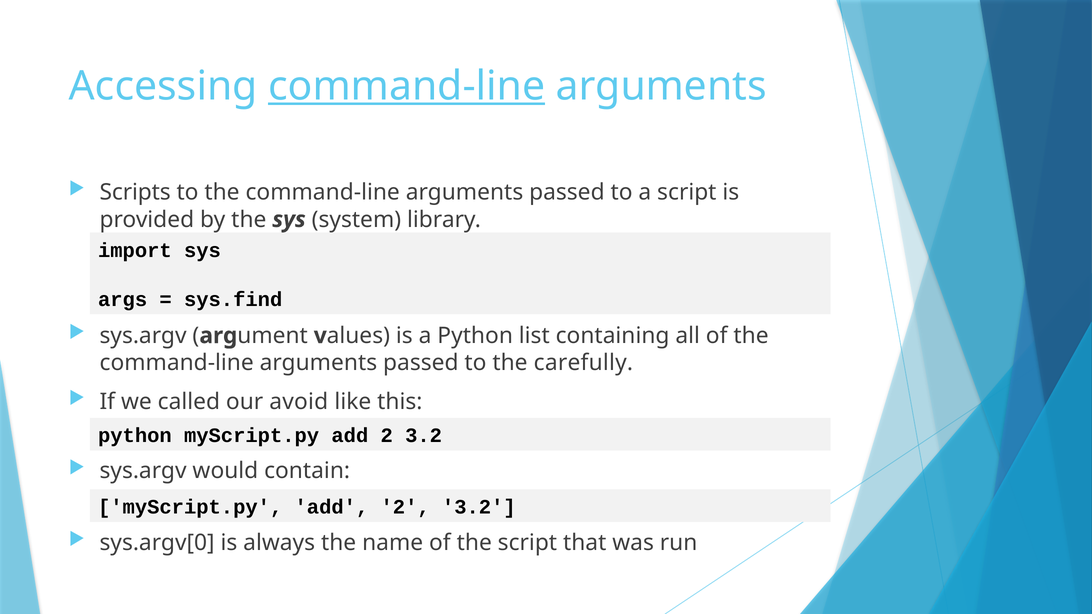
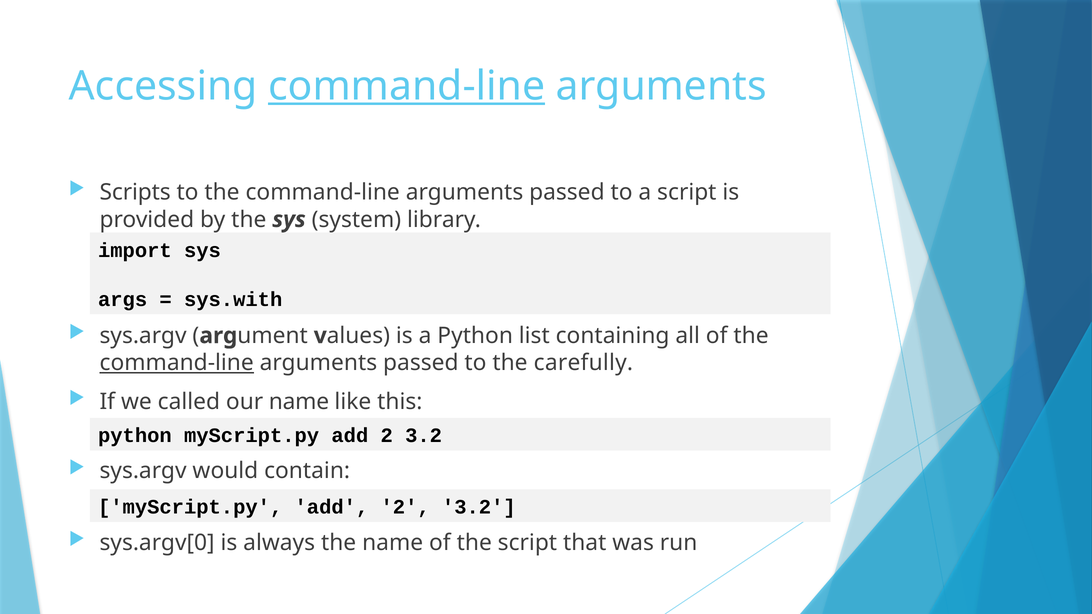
sys.find: sys.find -> sys.with (233, 299)
command-line underline: none -> present (177, 363)
our avoid: avoid -> name (299, 402)
